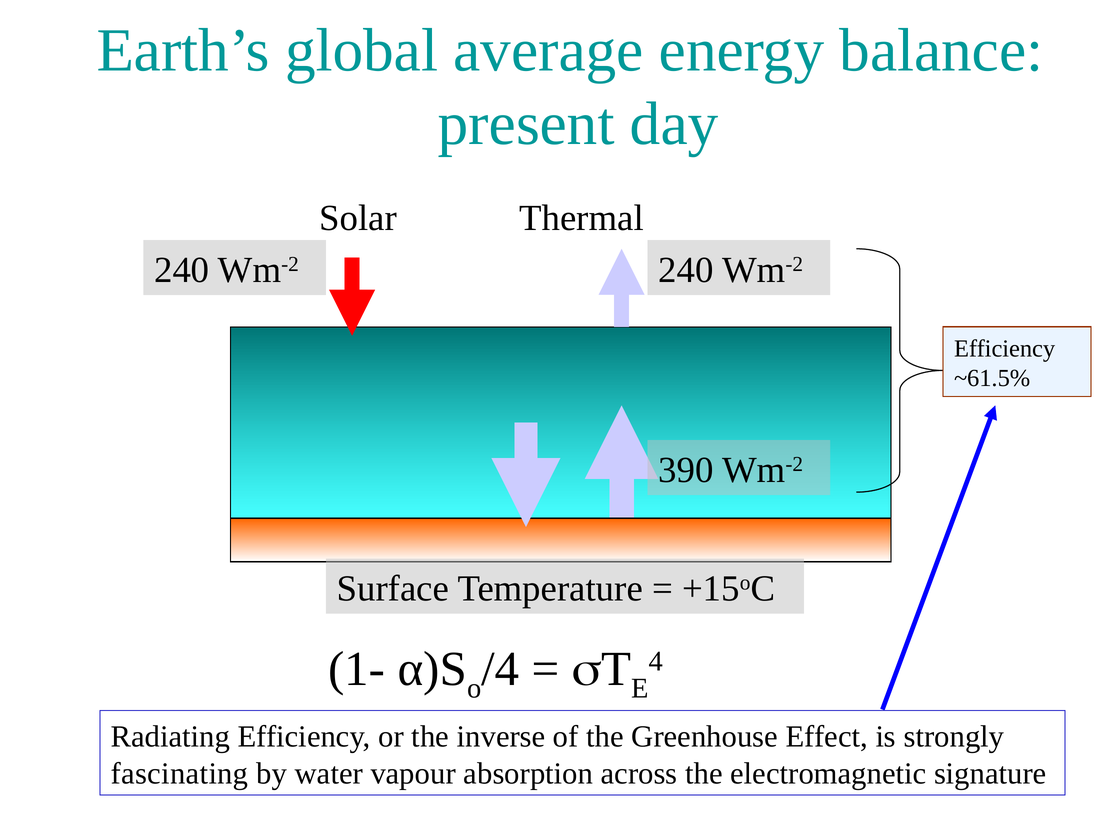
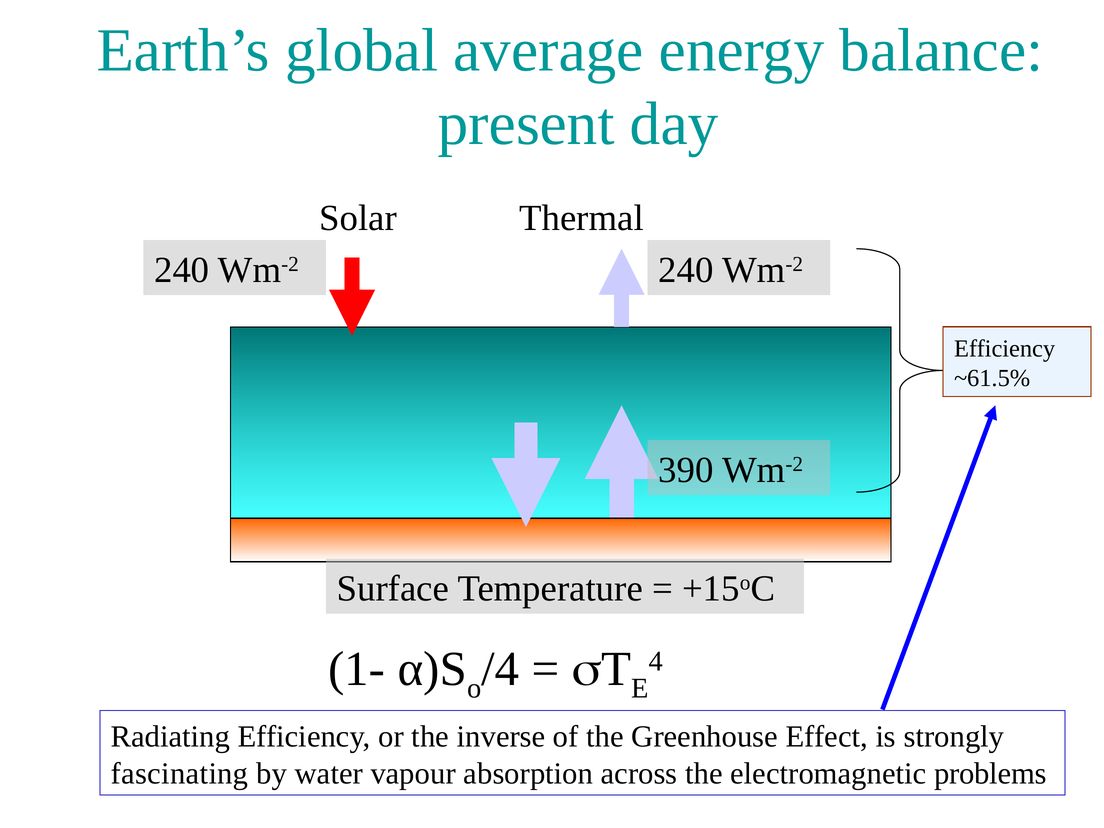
signature: signature -> problems (990, 773)
